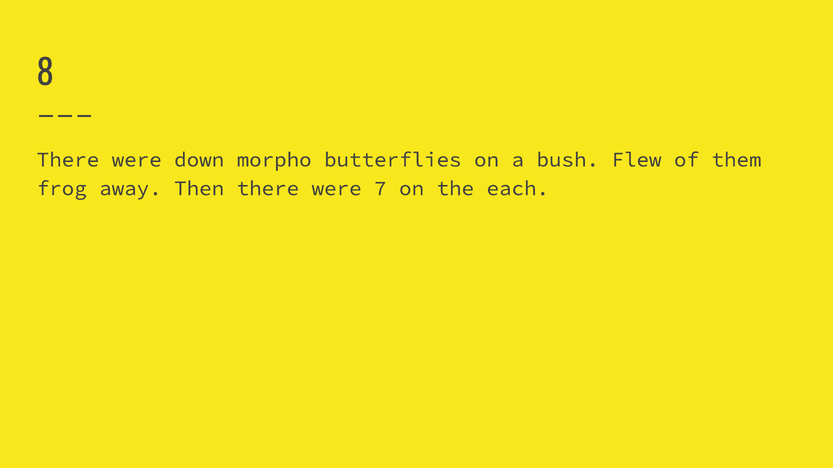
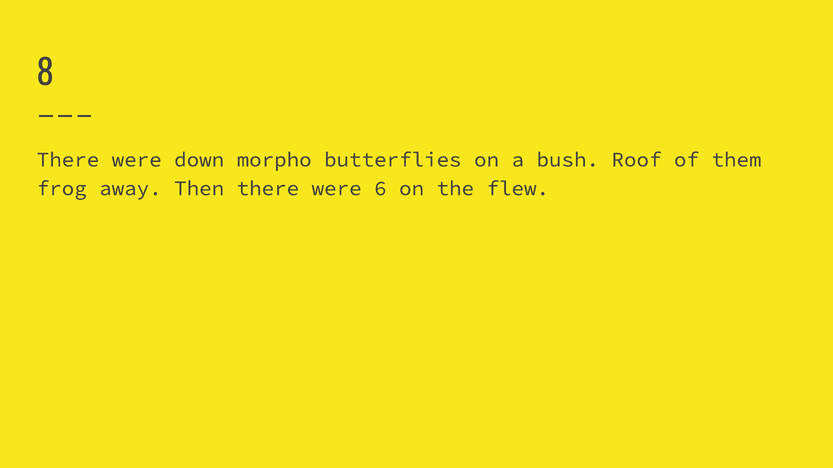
Flew: Flew -> Roof (636, 160)
7: 7 -> 6 (380, 189)
each: each -> flew (518, 189)
